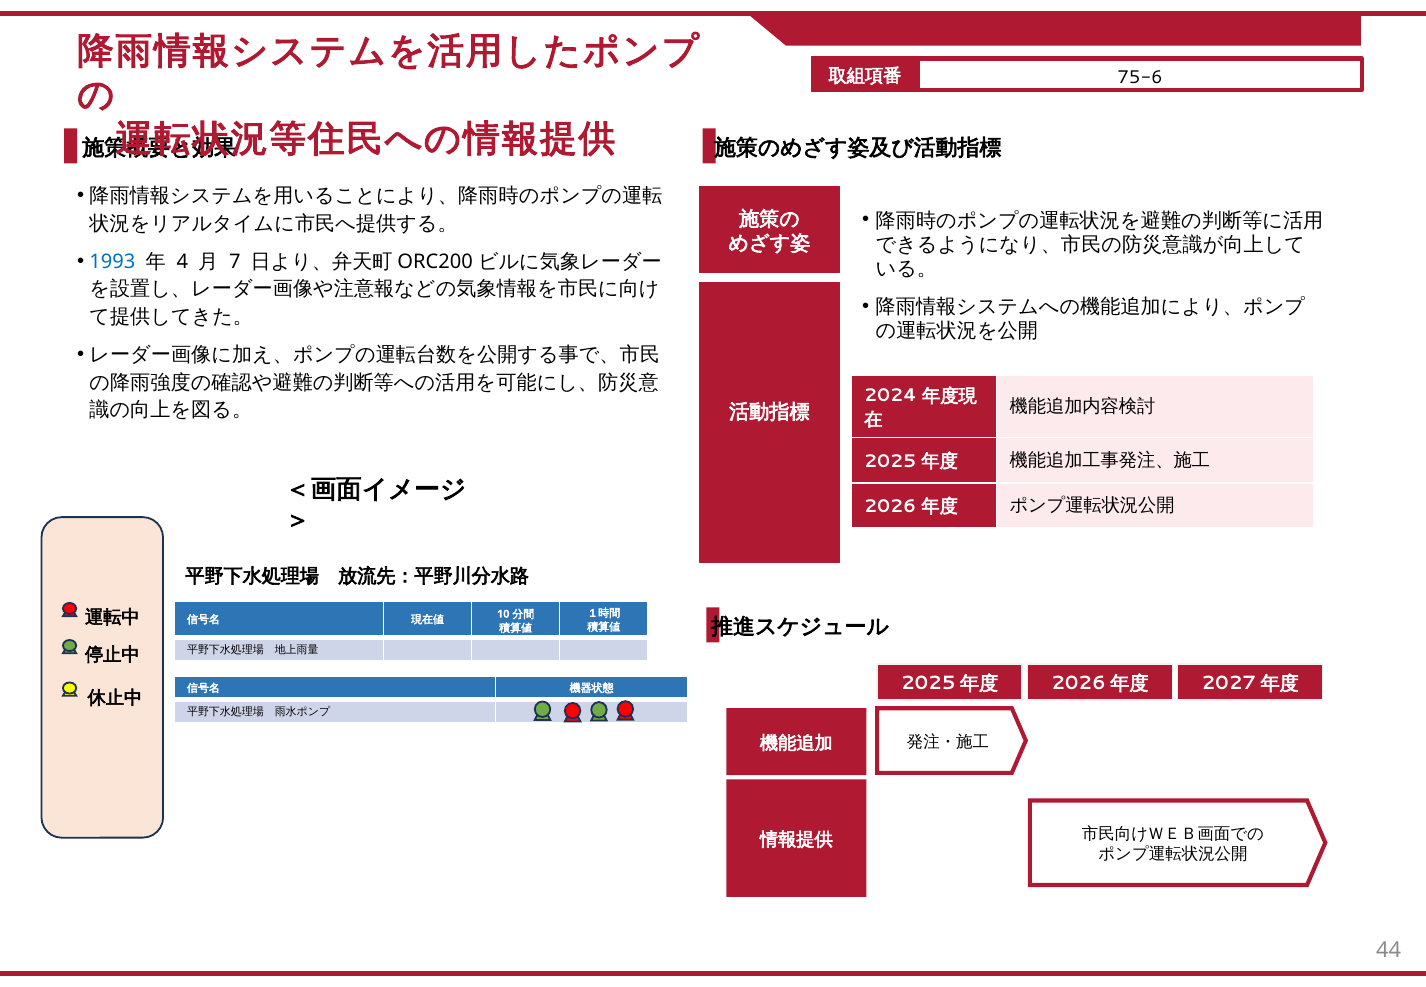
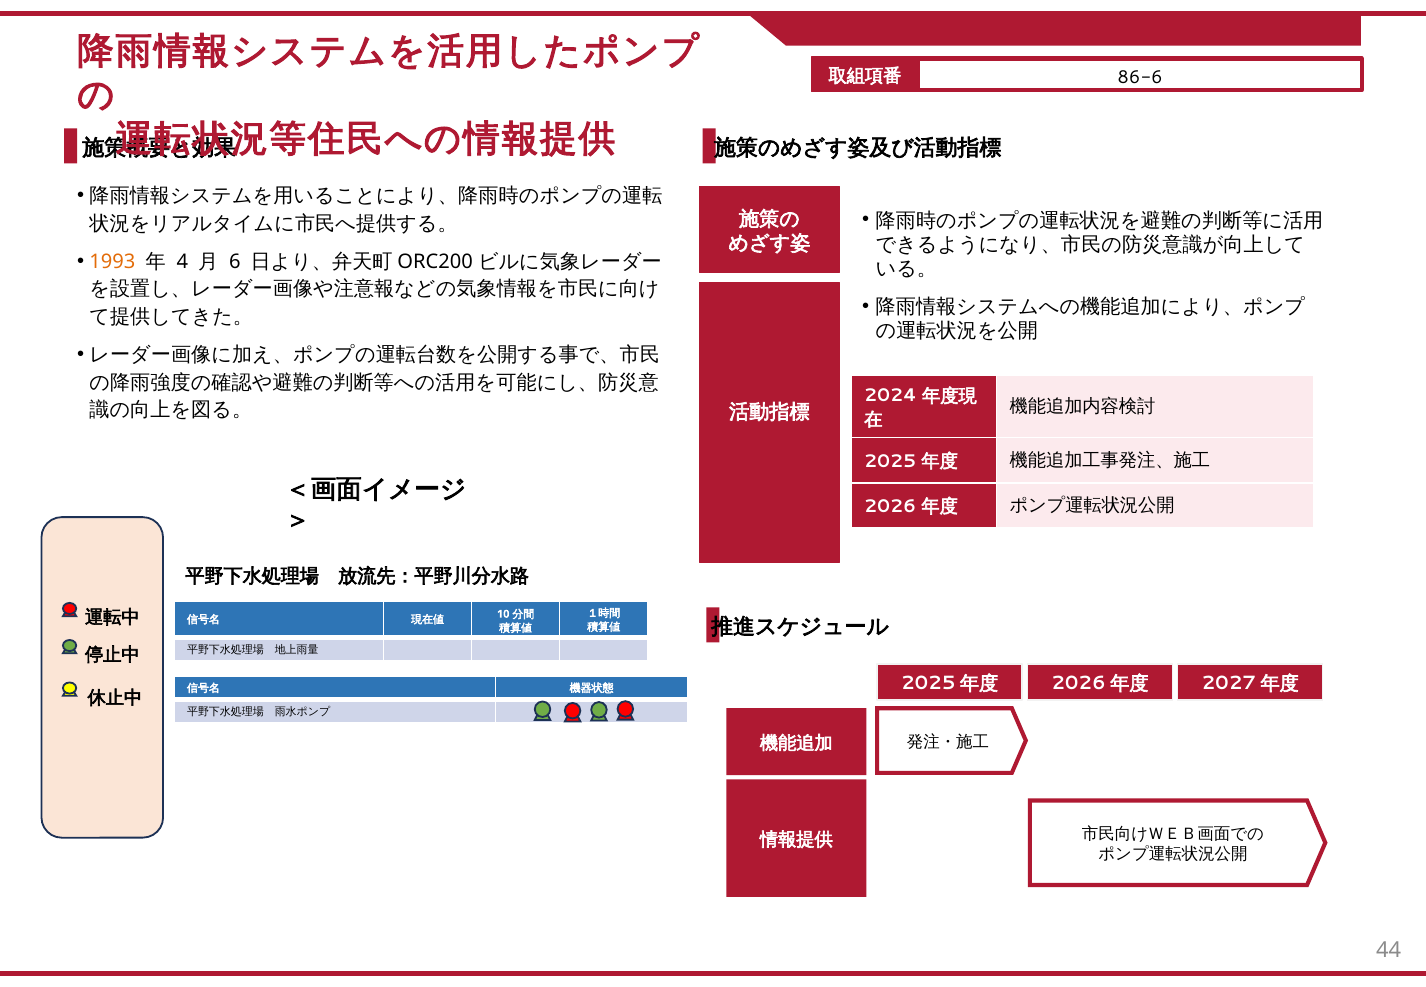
75-6: 75-6 -> 86-6 (1140, 77)
1993 colour: blue -> orange (112, 262)
7: 7 -> 6 (235, 262)
